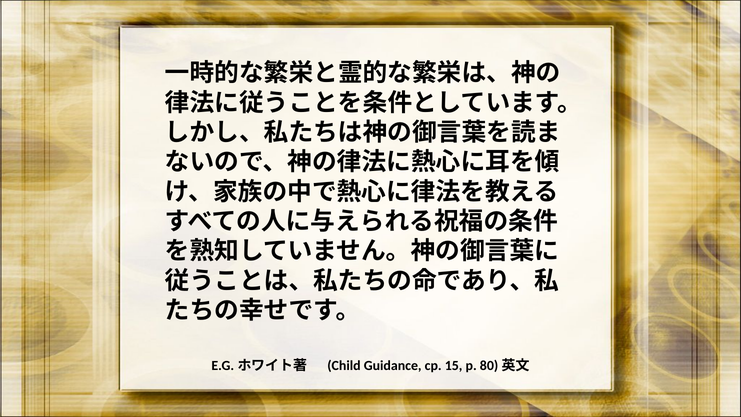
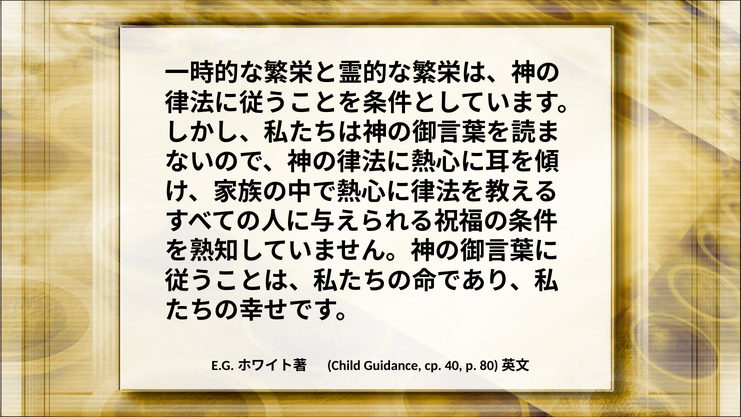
15: 15 -> 40 (454, 365)
